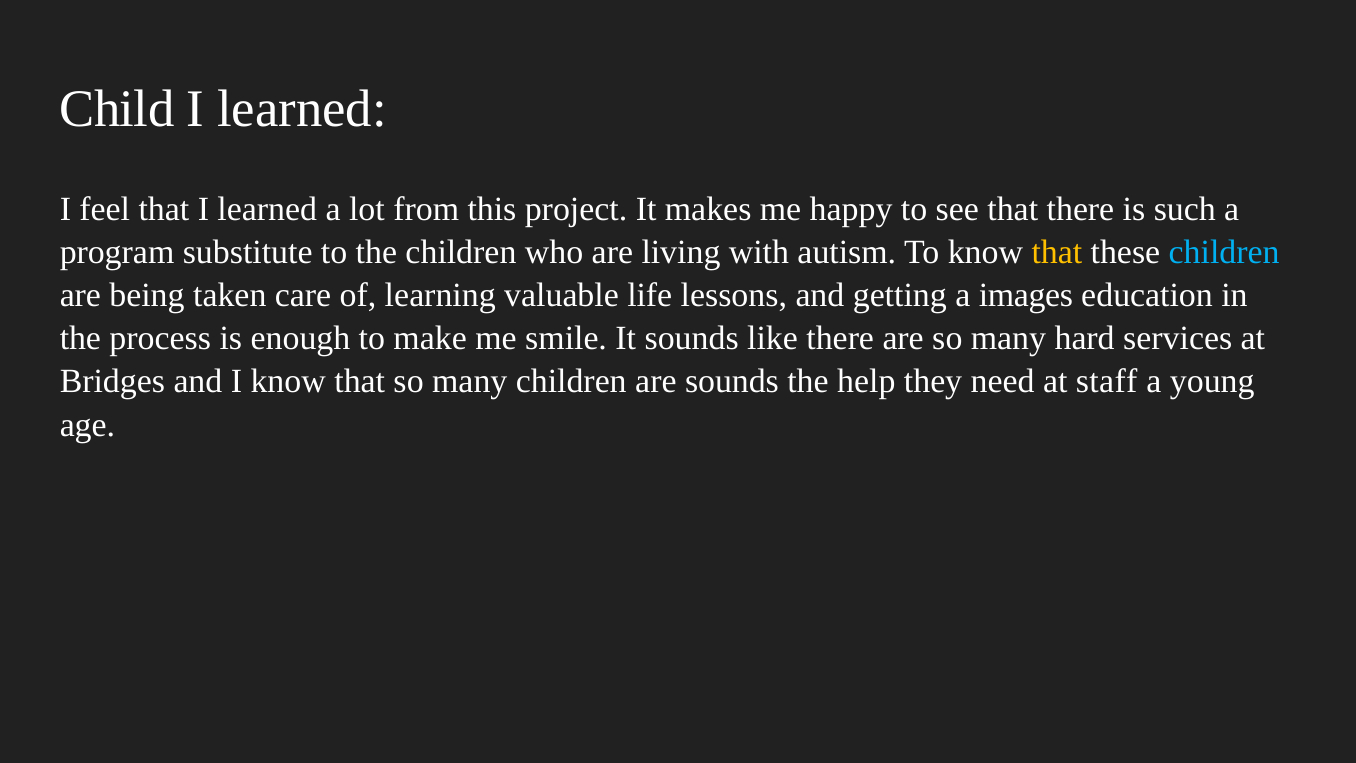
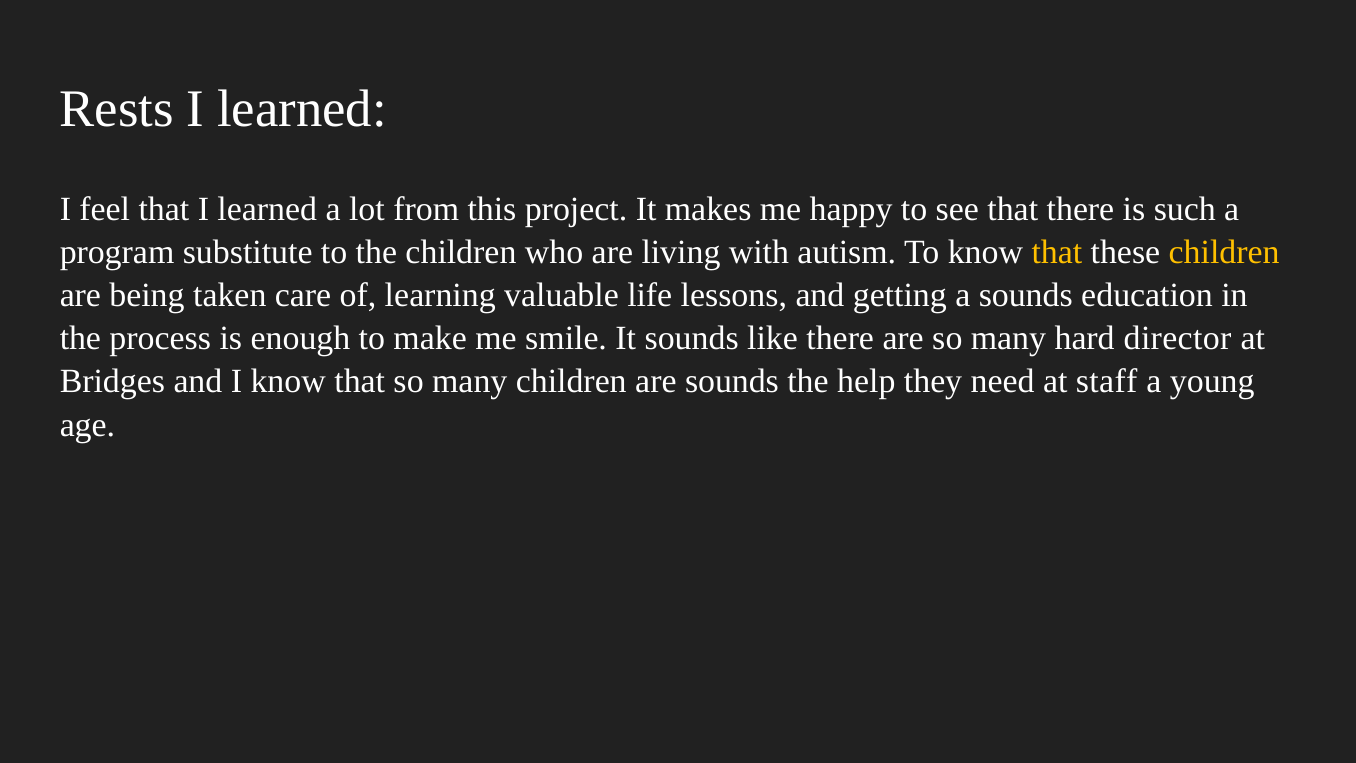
Child: Child -> Rests (117, 109)
children colour: light blue -> yellow (1224, 252)
a images: images -> sounds (1026, 295)
services: services -> director (1178, 339)
